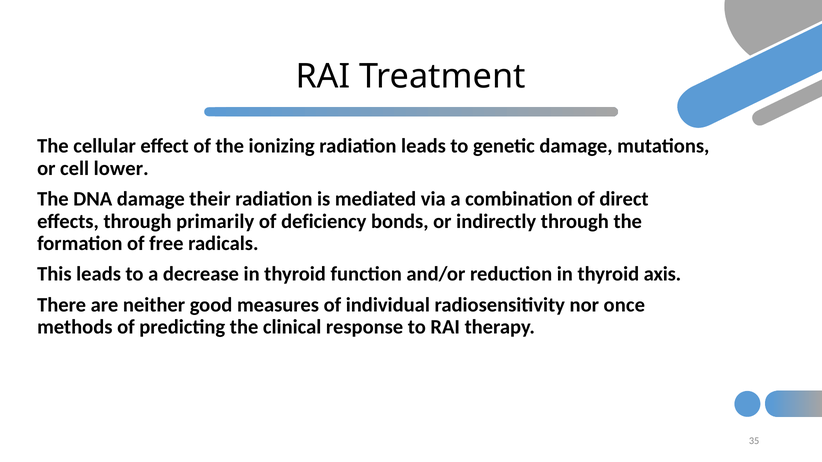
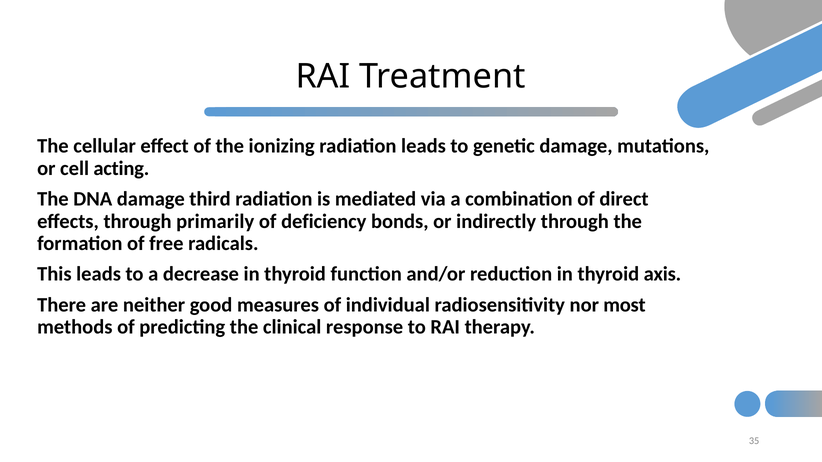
lower: lower -> acting (121, 169)
their: their -> third (210, 199)
once: once -> most (624, 305)
